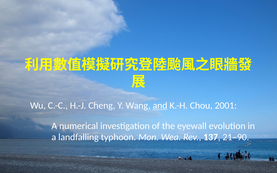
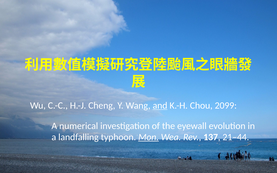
2001: 2001 -> 2099 (226, 106)
Mon underline: none -> present (149, 137)
21–90: 21–90 -> 21–44 (236, 137)
